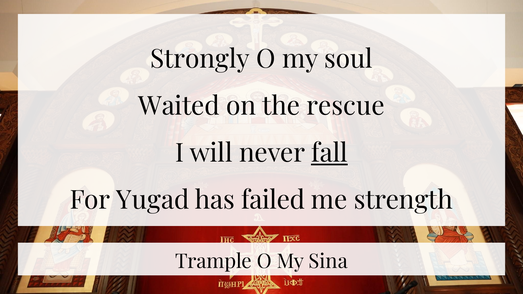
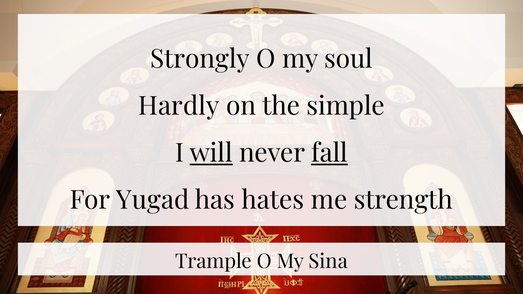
Waited: Waited -> Hardly (179, 106)
rescue: rescue -> simple (346, 106)
will underline: none -> present (211, 153)
failed: failed -> hates (273, 200)
